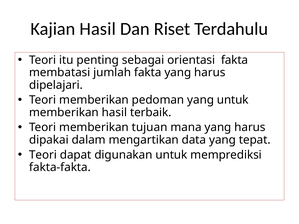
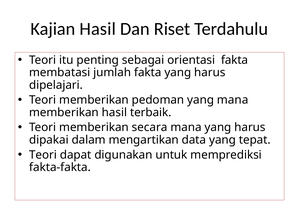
yang untuk: untuk -> mana (233, 100)
tujuan: tujuan -> secara (150, 127)
